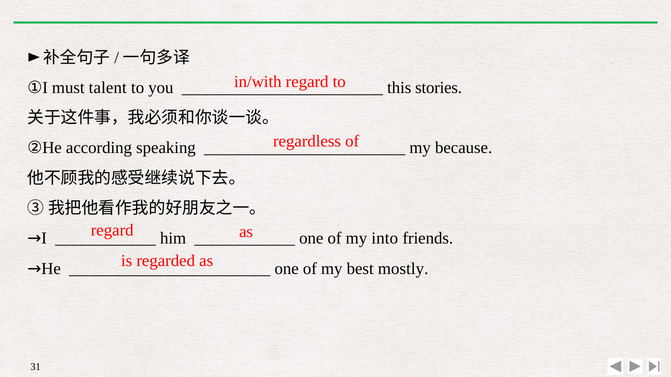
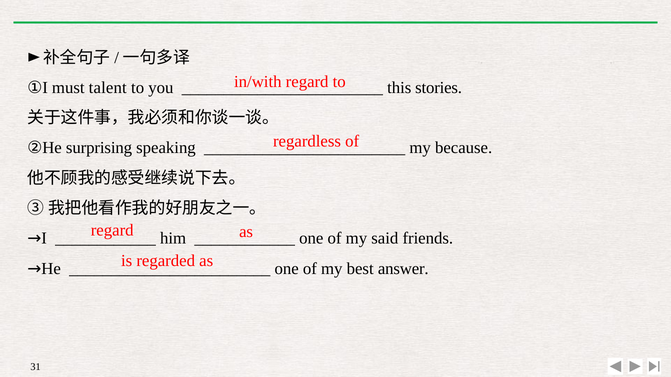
according: according -> surprising (99, 148)
into: into -> said (385, 239)
mostly: mostly -> answer (403, 269)
